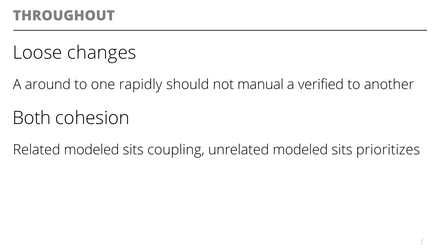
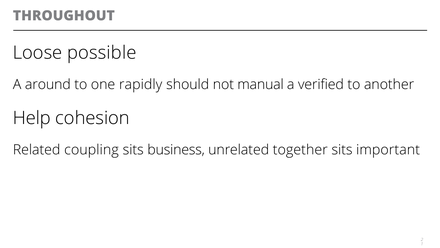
changes: changes -> possible (102, 53)
Both: Both -> Help (32, 118)
Related modeled: modeled -> coupling (91, 150)
coupling: coupling -> business (176, 150)
unrelated modeled: modeled -> together (300, 150)
prioritizes: prioritizes -> important (388, 150)
